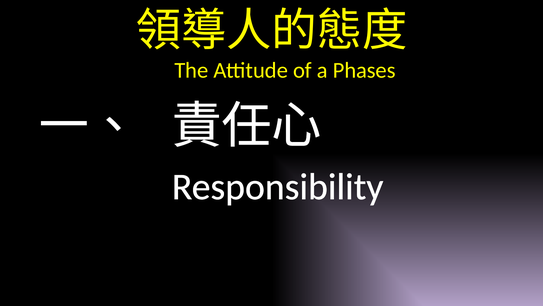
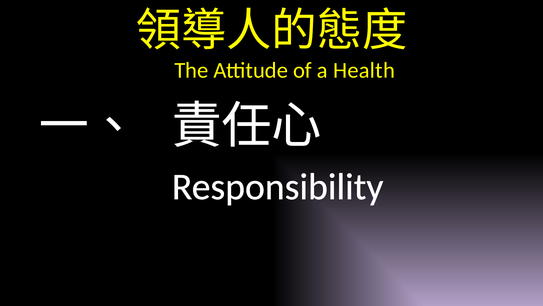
Phases: Phases -> Health (364, 70)
